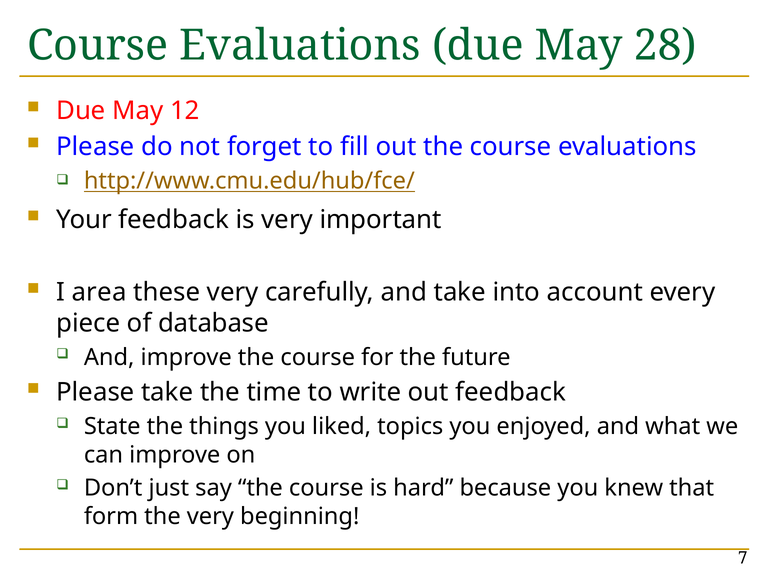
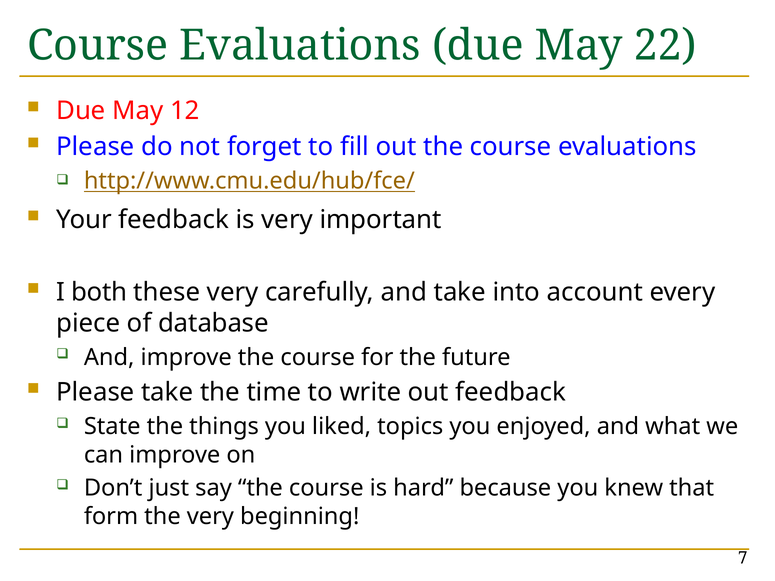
28: 28 -> 22 (665, 46)
area: area -> both (99, 292)
